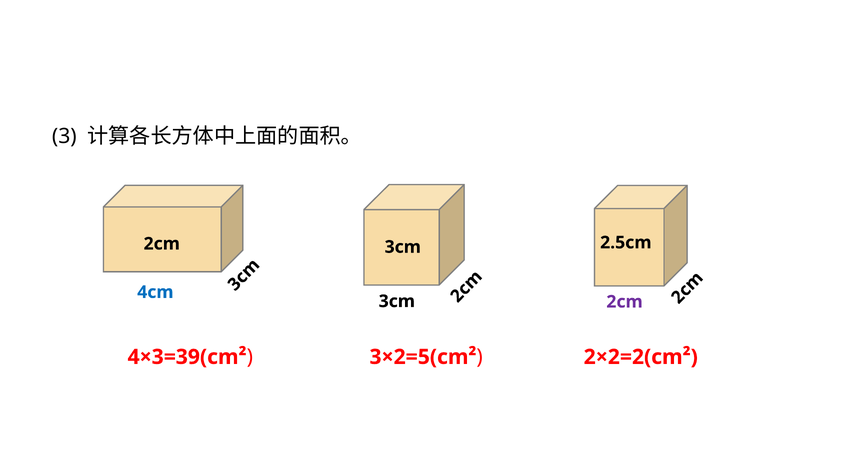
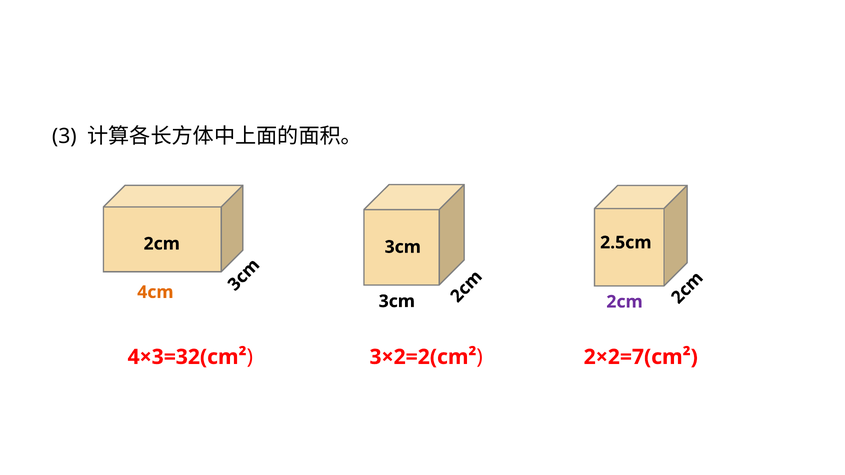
4cm colour: blue -> orange (155, 292)
4×3=39(cm²: 4×3=39(cm² -> 4×3=32(cm² (187, 357)
3×2=5(cm²: 3×2=5(cm² -> 3×2=2(cm² (423, 357)
2×2=2(cm²: 2×2=2(cm² -> 2×2=7(cm² (641, 357)
